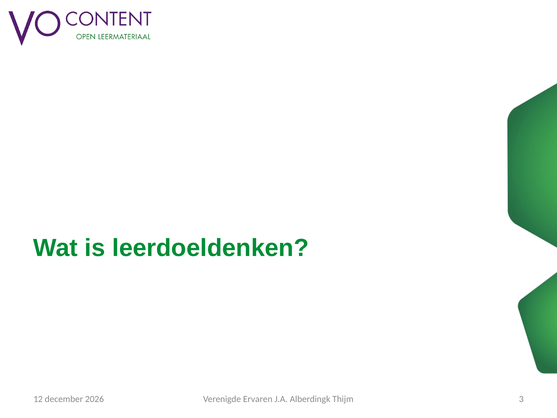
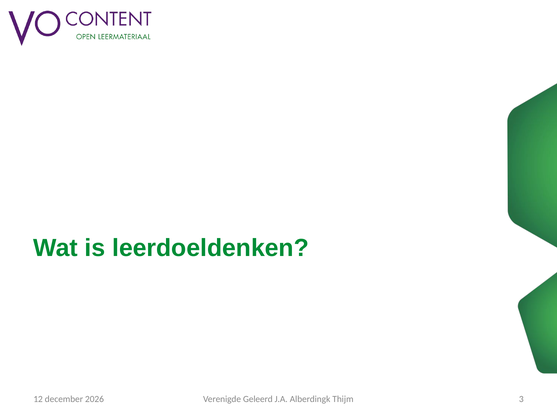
Ervaren: Ervaren -> Geleerd (258, 399)
